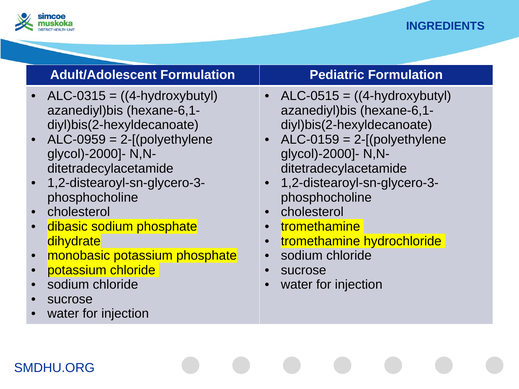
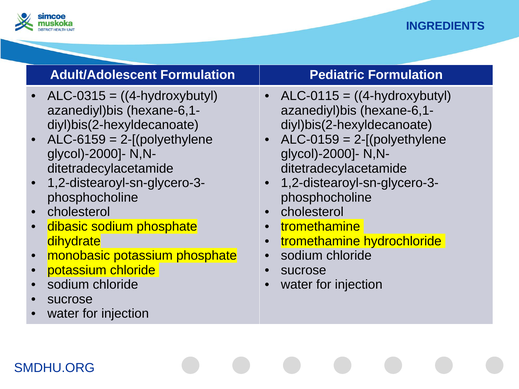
ALC-0515: ALC-0515 -> ALC-0115 (310, 96)
ALC-0959: ALC-0959 -> ALC-6159 (77, 140)
